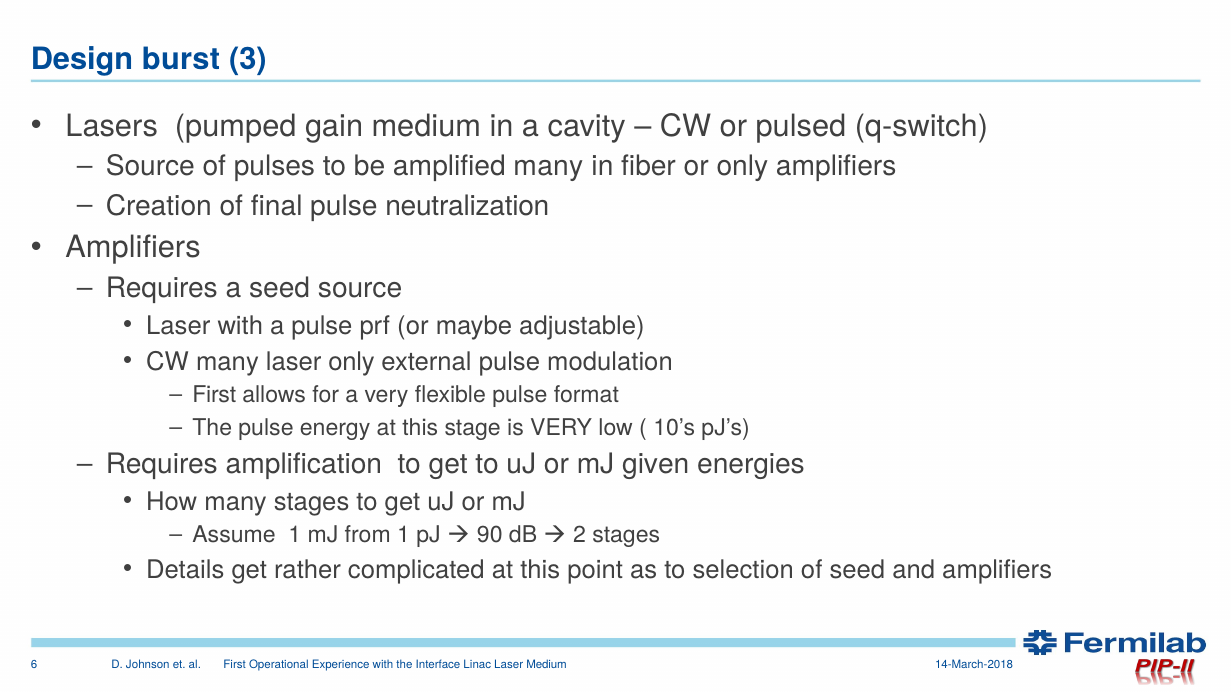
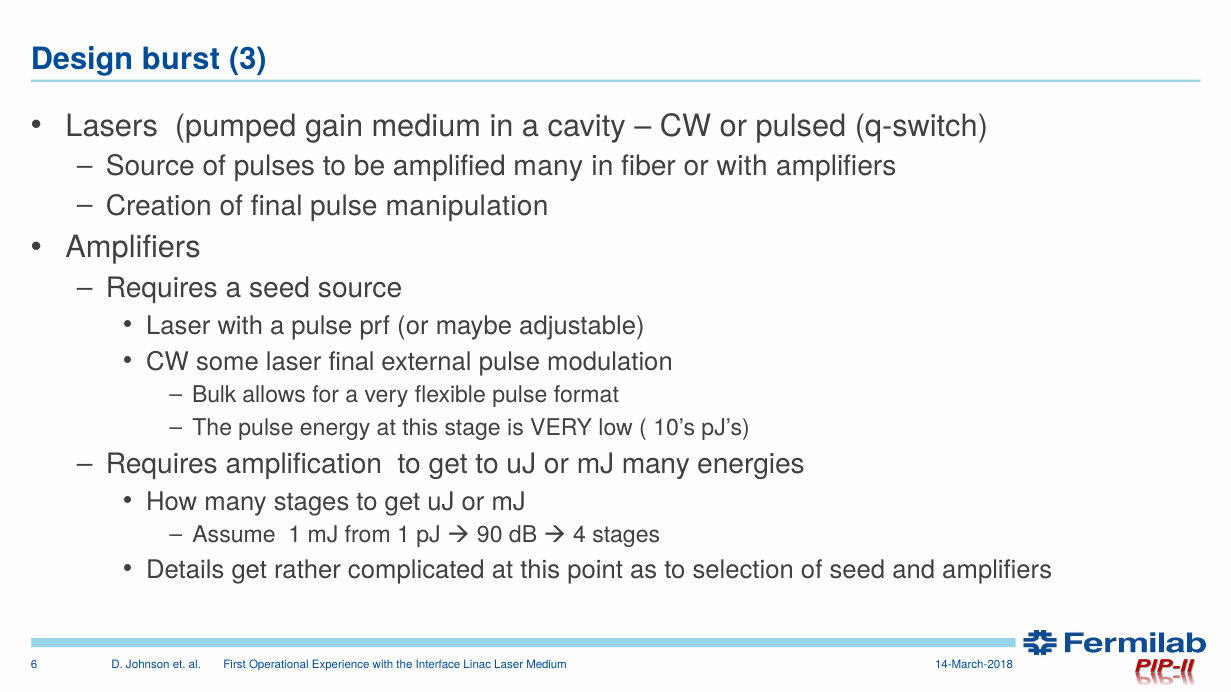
or only: only -> with (742, 167)
neutralization: neutralization -> manipulation (467, 206)
CW many: many -> some (227, 362)
laser only: only -> final (352, 362)
First: First -> Bulk (214, 396)
mJ given: given -> many (656, 465)
2: 2 -> 4 (579, 536)
